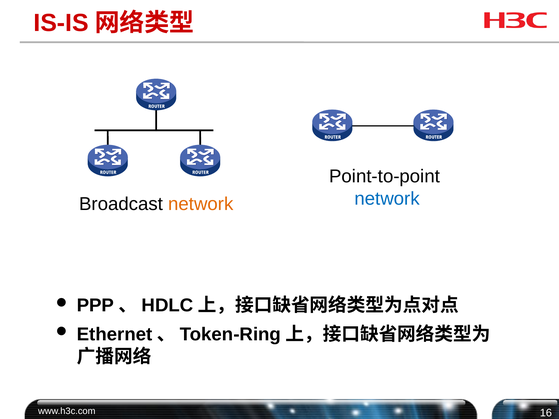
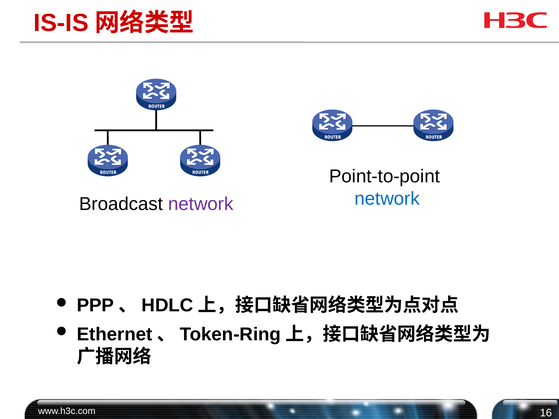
network colour: orange -> purple (201, 204)
